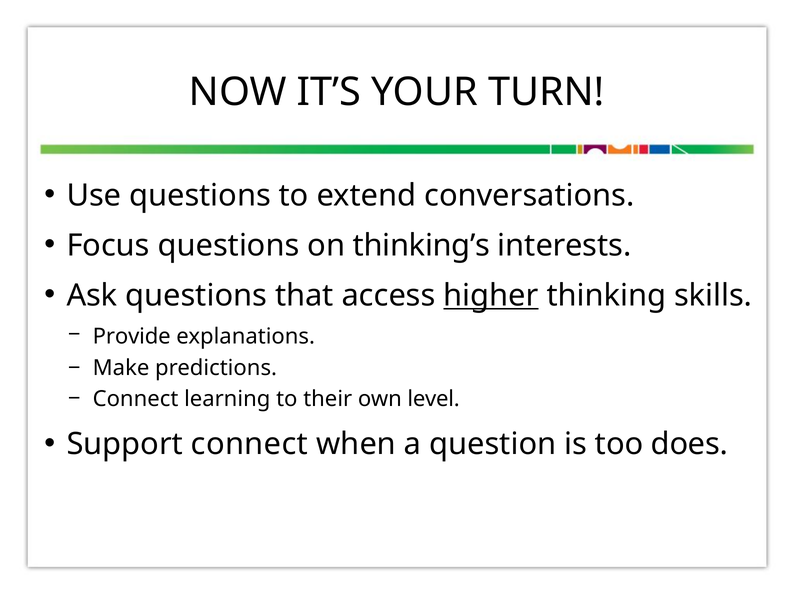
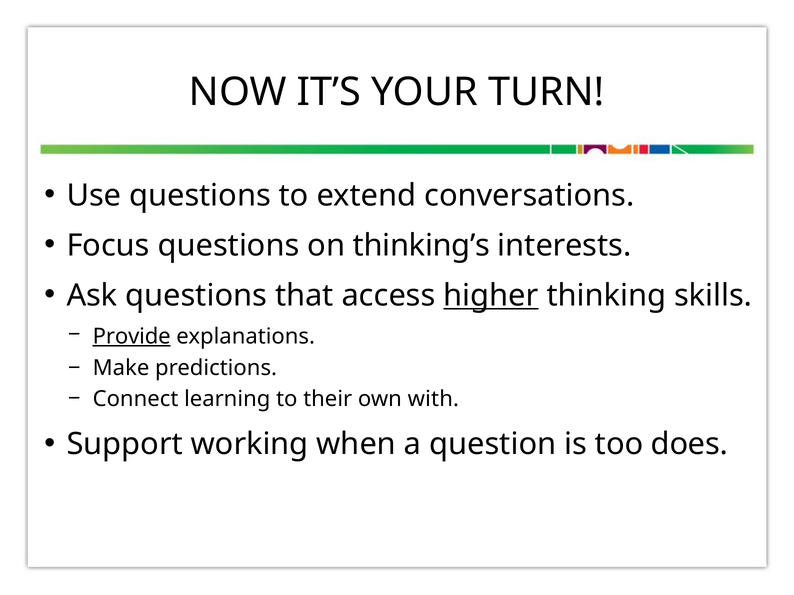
Provide underline: none -> present (132, 337)
level: level -> with (433, 399)
Support connect: connect -> working (250, 445)
